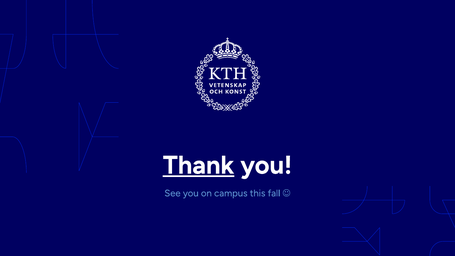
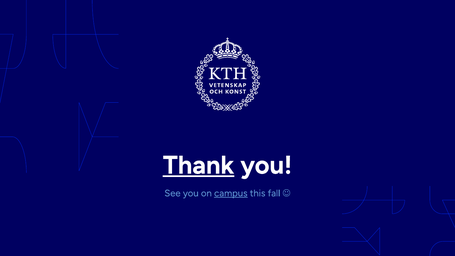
campus underline: none -> present (231, 193)
